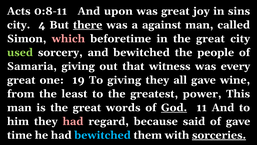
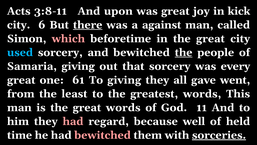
0:8-11: 0:8-11 -> 3:8-11 (51, 11)
sins: sins -> kick (239, 11)
4: 4 -> 6 (42, 25)
used colour: light green -> light blue (20, 52)
the underline: none -> present (184, 52)
that witness: witness -> sorcery (170, 66)
19: 19 -> 61 (78, 80)
wine: wine -> went (235, 80)
greatest power: power -> words (202, 94)
God underline: present -> none (174, 107)
said: said -> well (194, 121)
of gave: gave -> held (238, 121)
bewitched colour: light blue -> pink (103, 135)
